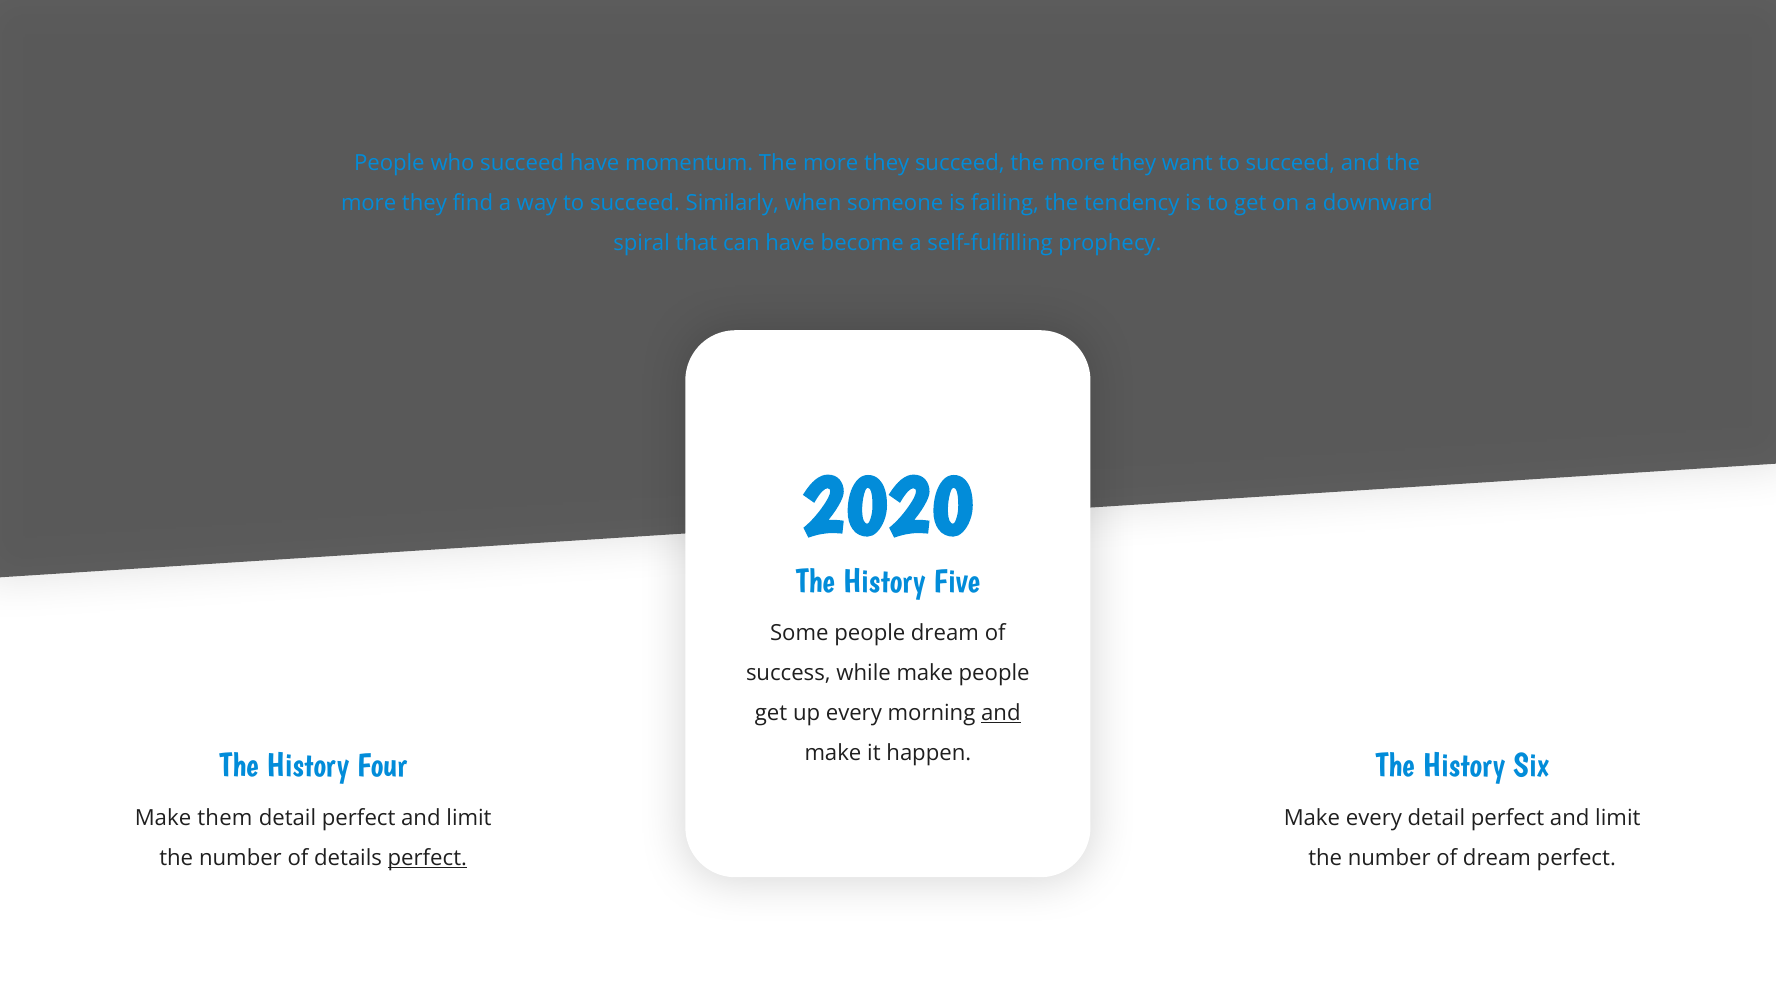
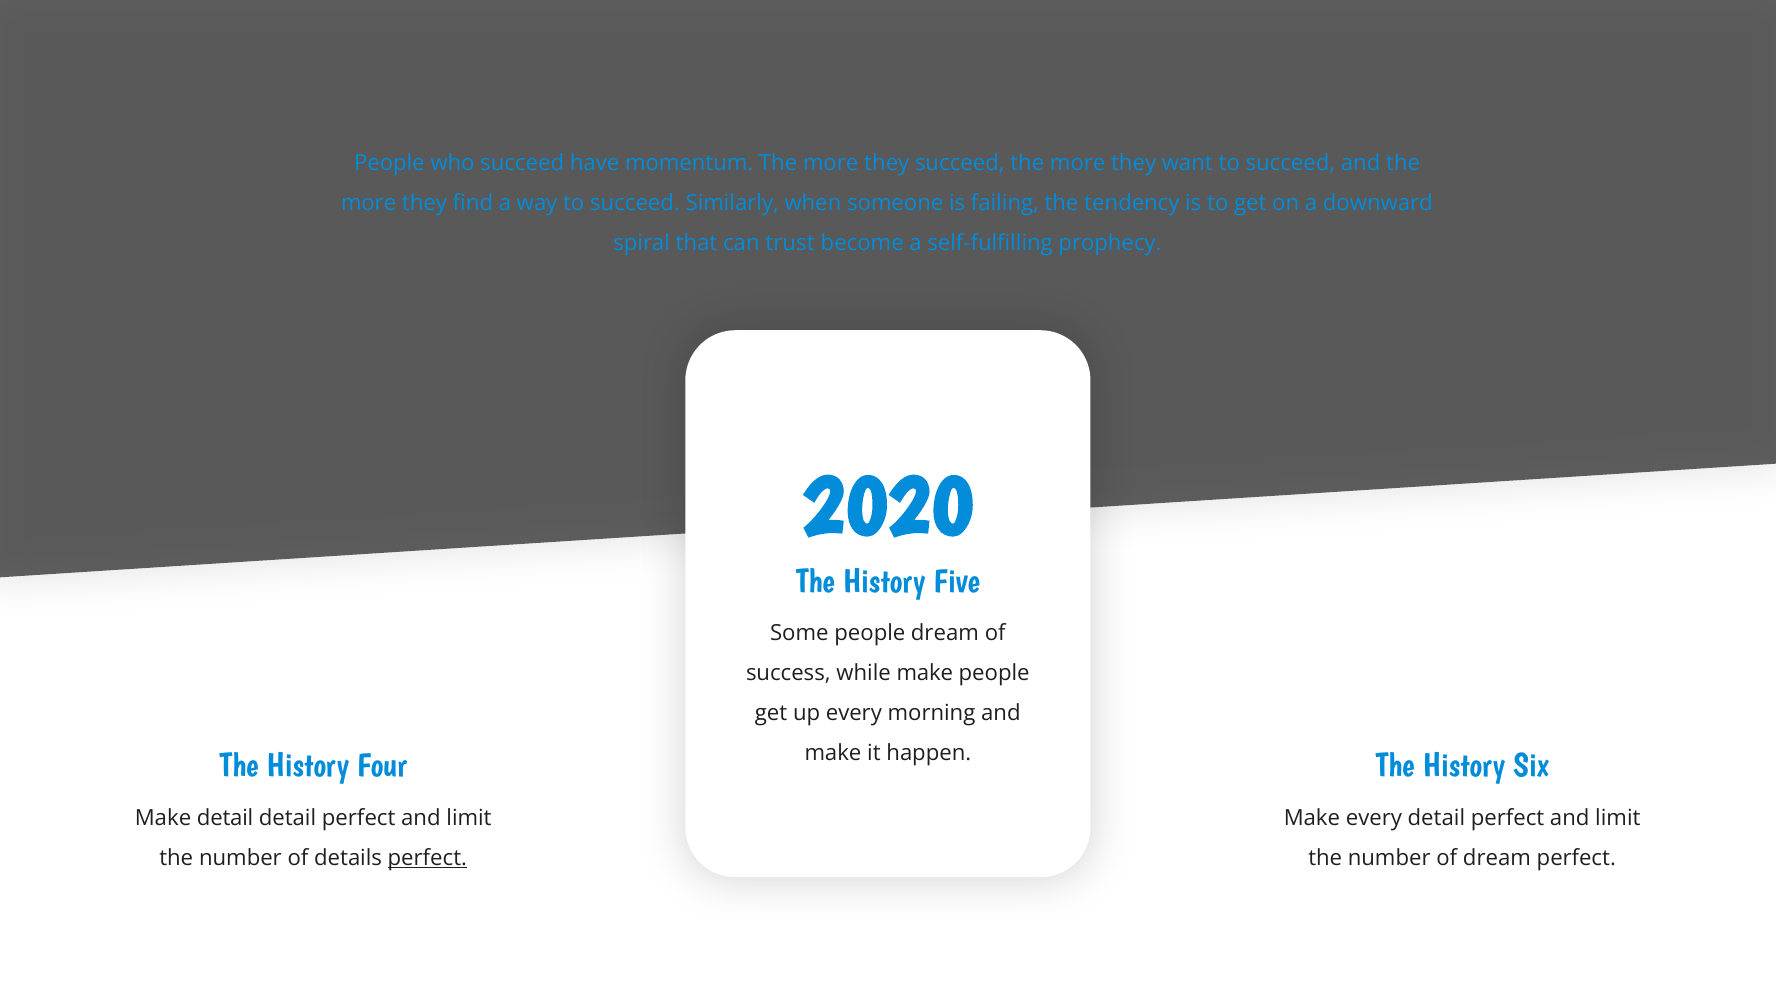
can have: have -> trust (790, 243)
and underline: present -> none (1001, 713)
Make them: them -> detail (225, 818)
